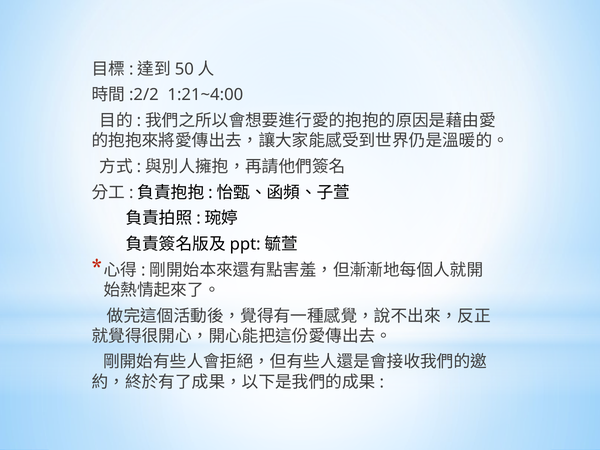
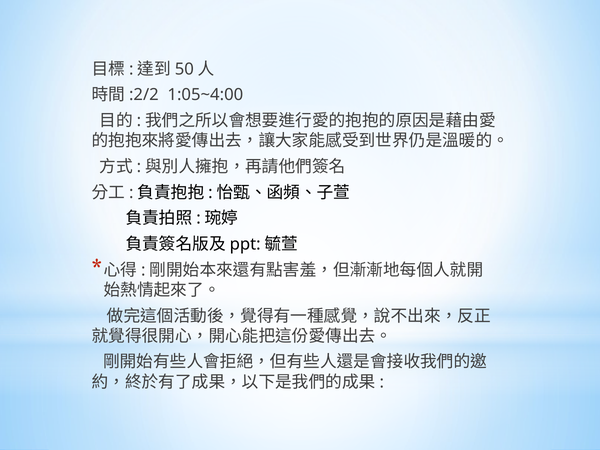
1:21~4:00: 1:21~4:00 -> 1:05~4:00 (205, 95)
